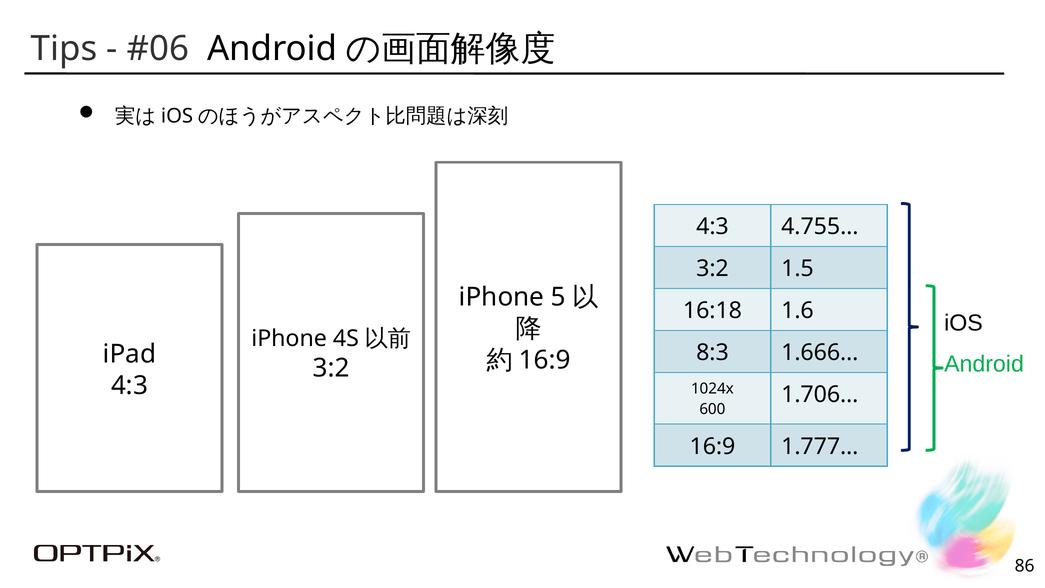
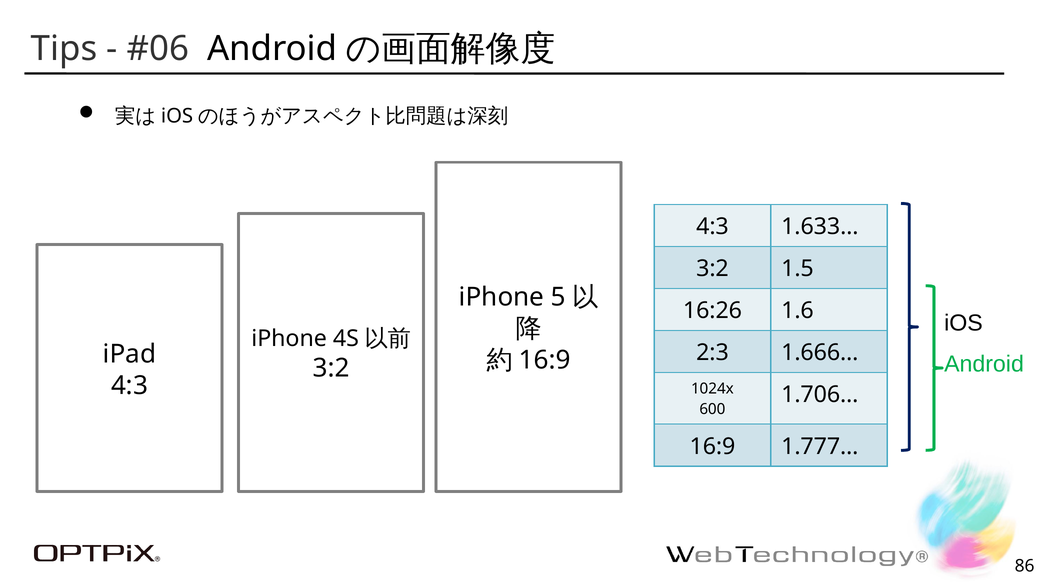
4.755…: 4.755… -> 1.633… (820, 227)
16:18: 16:18 -> 16:26 (712, 311)
8:3: 8:3 -> 2:3 (712, 353)
